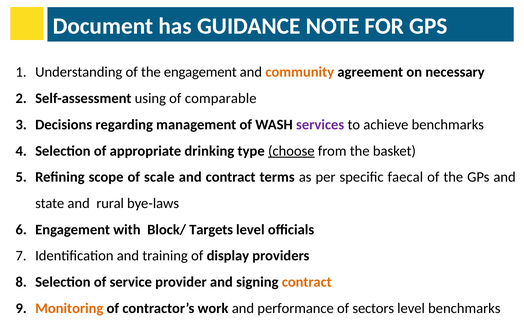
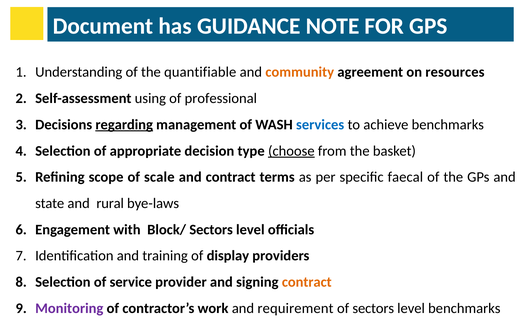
the engagement: engagement -> quantifiable (200, 72)
necessary: necessary -> resources (455, 72)
comparable: comparable -> professional (221, 98)
regarding underline: none -> present (124, 124)
services colour: purple -> blue (320, 124)
drinking: drinking -> decision (209, 151)
Block/ Targets: Targets -> Sectors (211, 229)
Monitoring colour: orange -> purple (69, 308)
performance: performance -> requirement (295, 308)
